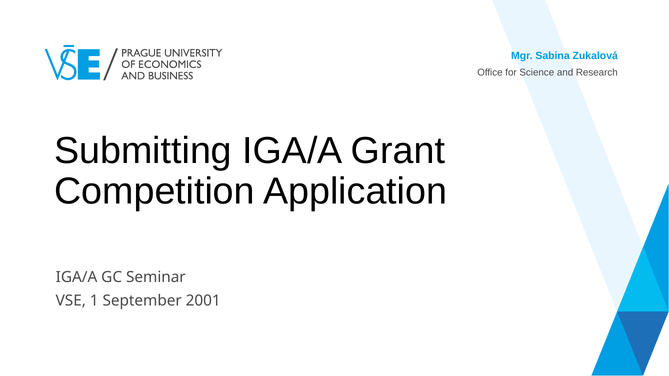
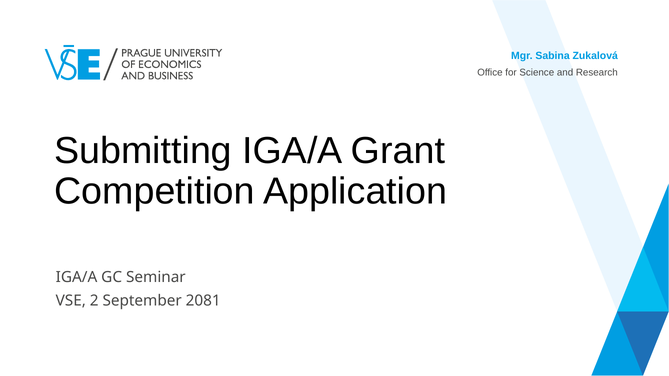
1: 1 -> 2 (94, 301)
2001: 2001 -> 2081 (203, 301)
